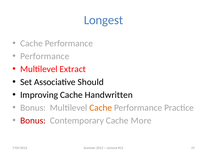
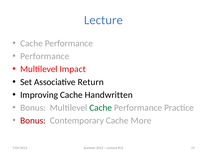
Longest: Longest -> Lecture (103, 20)
Extract: Extract -> Impact (73, 69)
Should: Should -> Return (91, 82)
Cache colour: orange -> green (101, 108)
